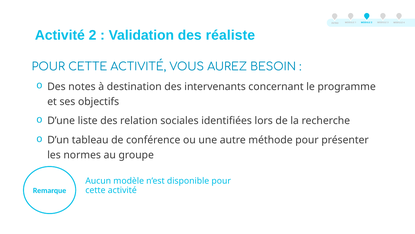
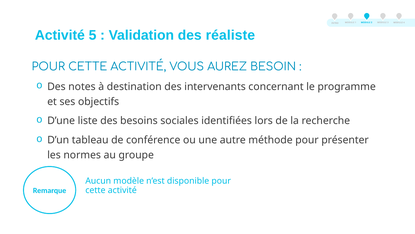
Activité 2: 2 -> 5 (93, 35)
relation: relation -> besoins (139, 121)
